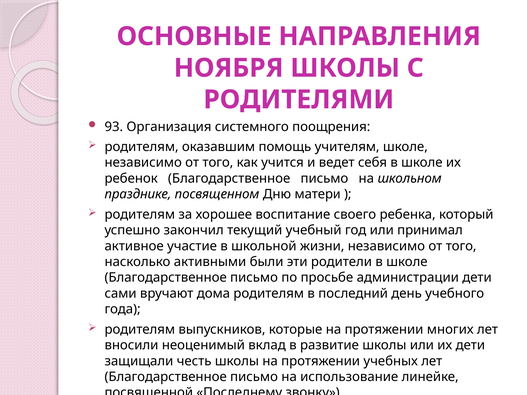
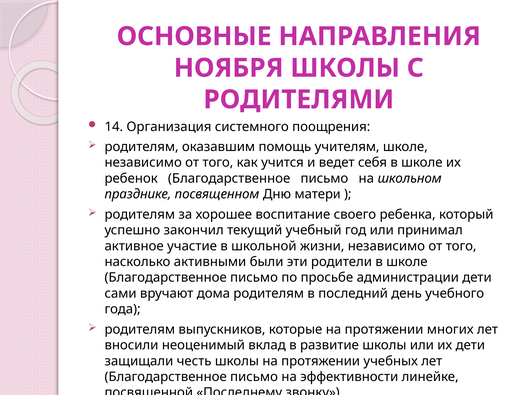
93: 93 -> 14 (114, 127)
использование: использование -> эффективности (349, 377)
